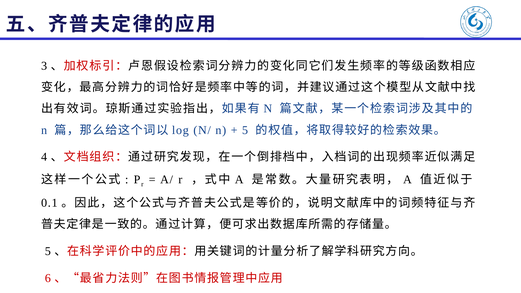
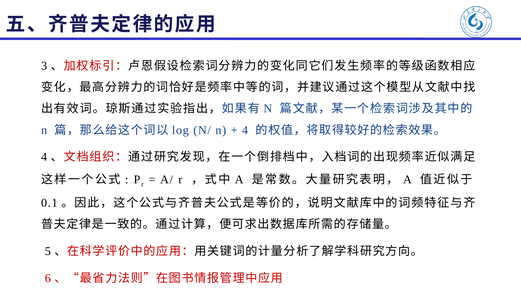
5: 5 -> 4 (245, 130)
